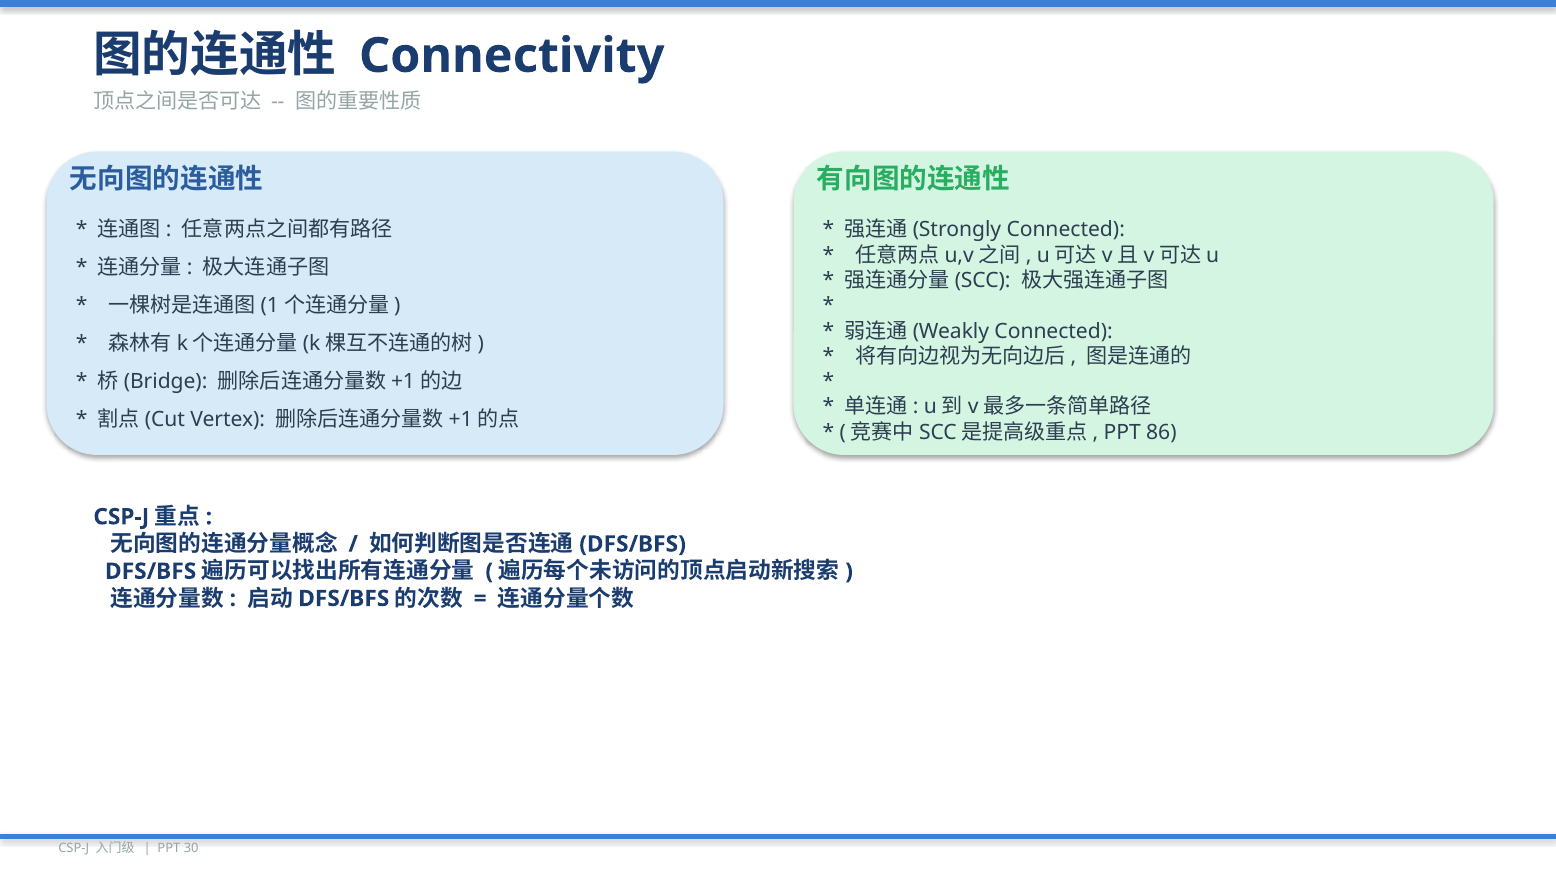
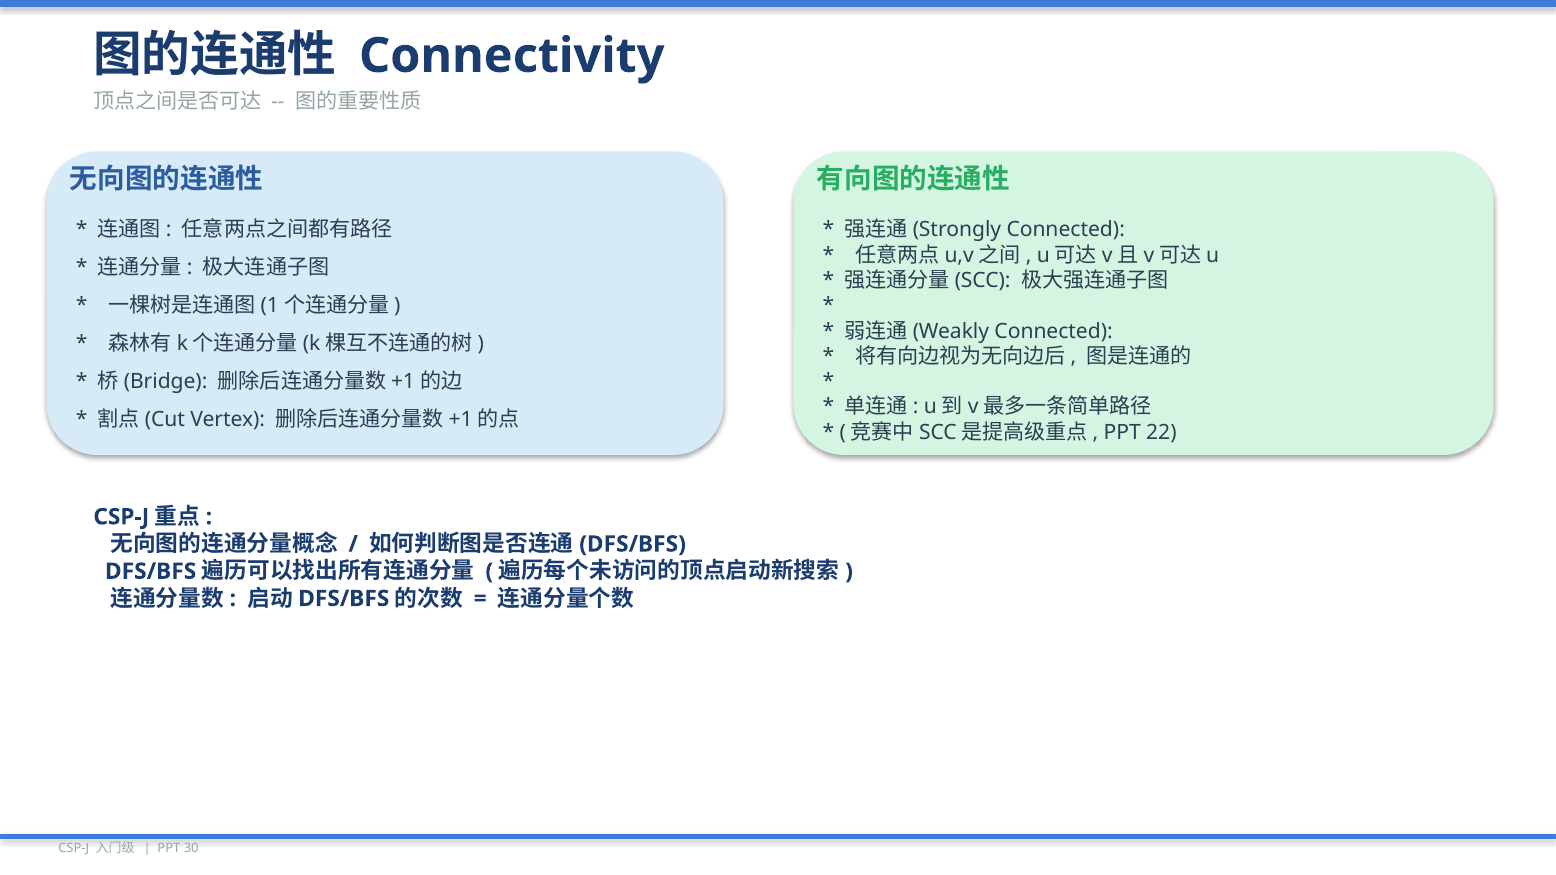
86: 86 -> 22 (1161, 432)
